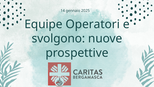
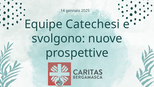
Operatori: Operatori -> Catechesi (93, 24)
